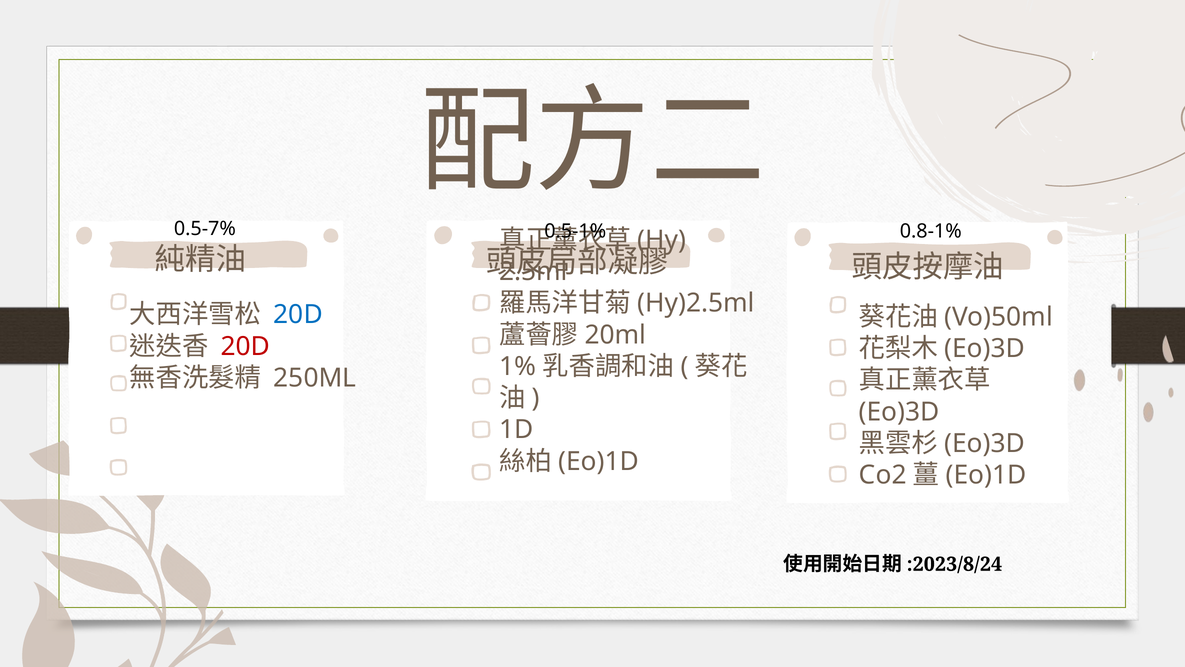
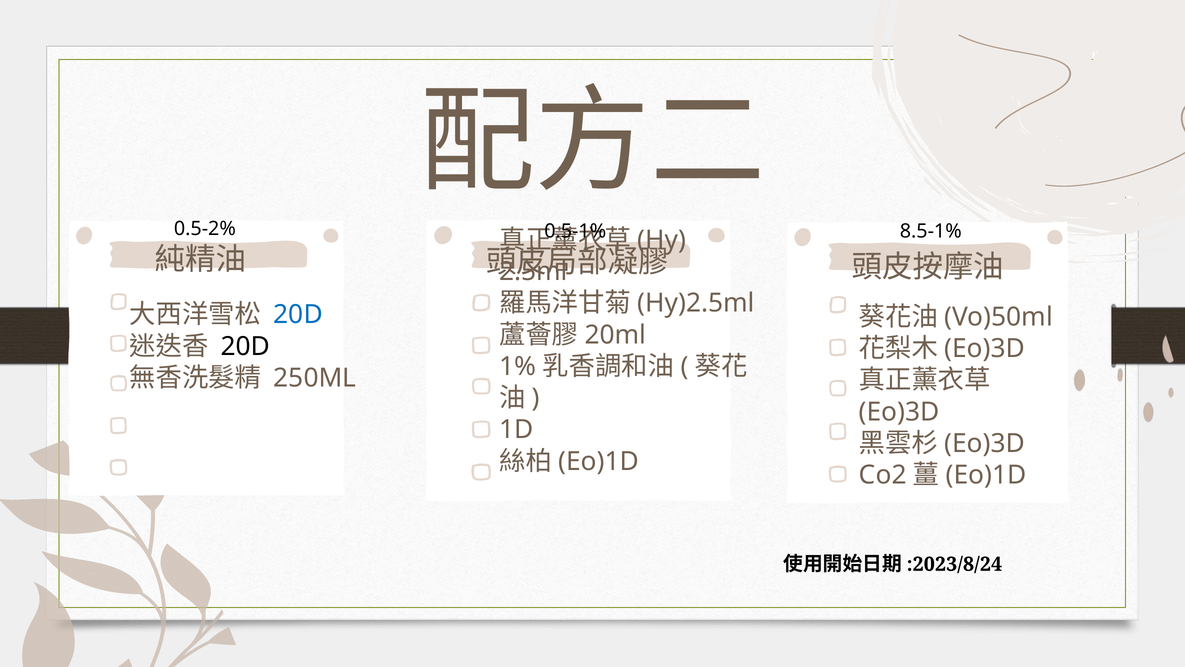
0.5-7%: 0.5-7% -> 0.5-2% (205, 229)
0.8-1%: 0.8-1% -> 8.5-1% (931, 231)
20D colour: red -> black (245, 346)
